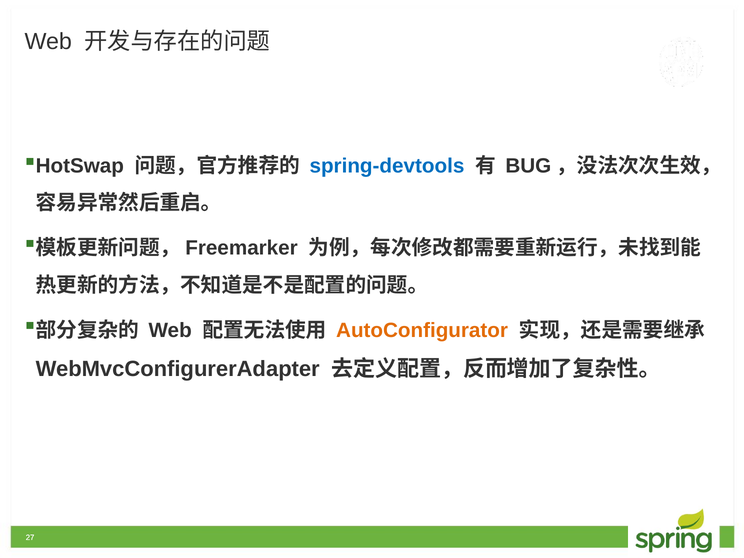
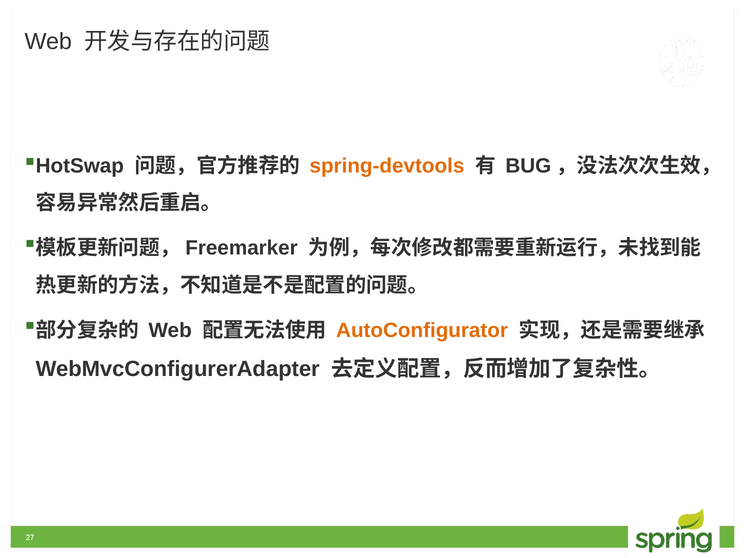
spring-devtools colour: blue -> orange (387, 166)
